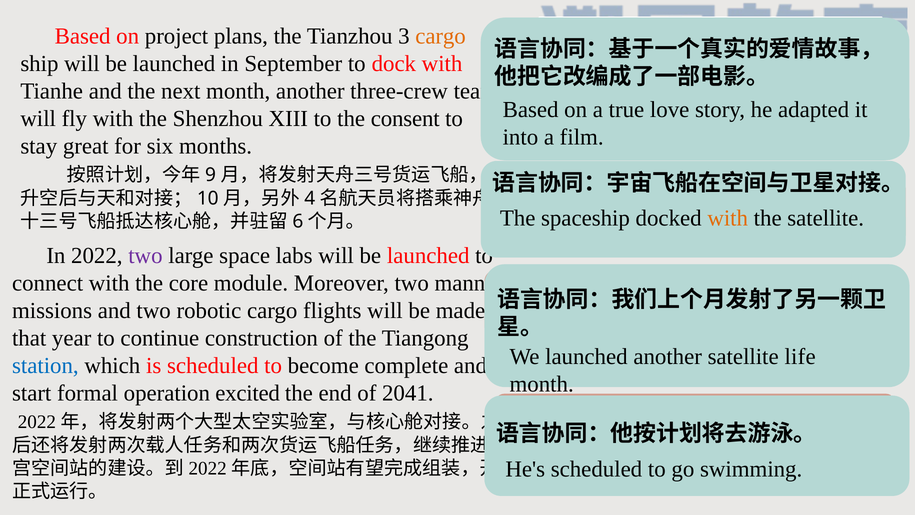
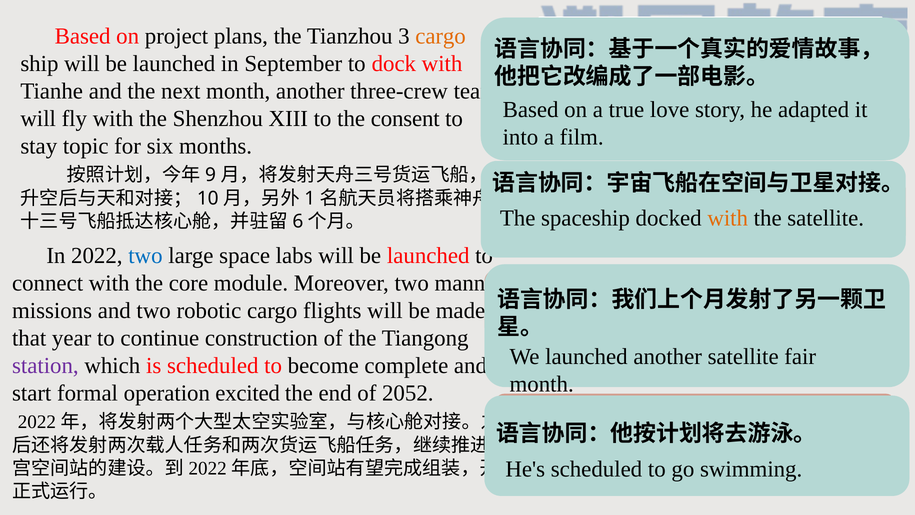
great: great -> topic (86, 146)
4: 4 -> 1 (310, 198)
two colour: purple -> blue (145, 256)
satellite life: life -> fair (800, 356)
station colour: blue -> purple (45, 366)
2041: 2041 -> 2052 (408, 393)
